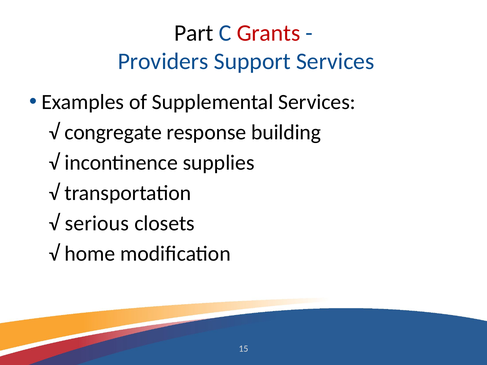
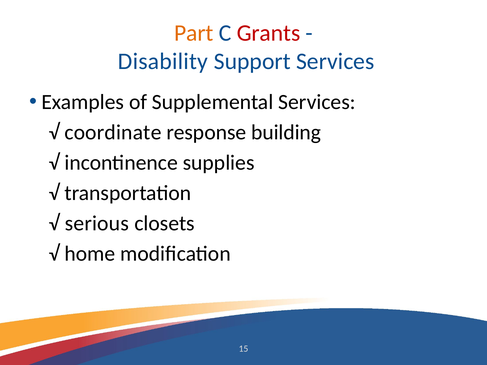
Part colour: black -> orange (194, 33)
Providers: Providers -> Disability (163, 61)
congregate: congregate -> coordinate (113, 133)
